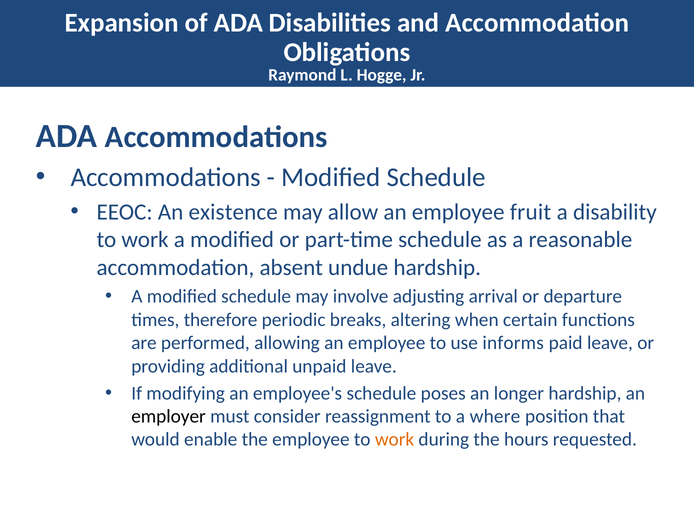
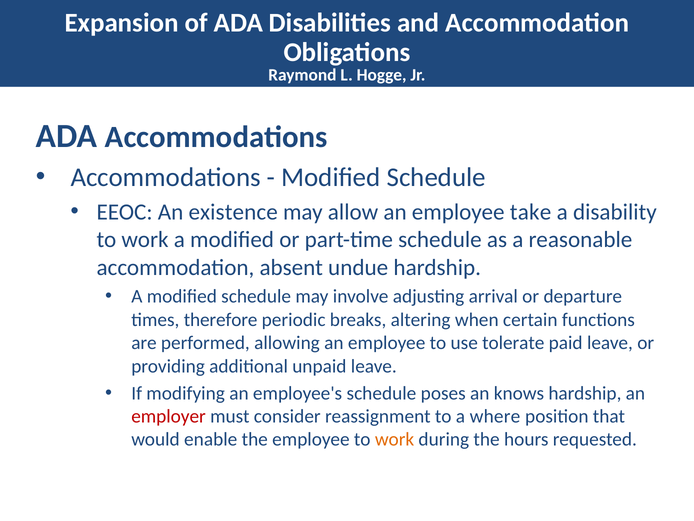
fruit: fruit -> take (531, 212)
informs: informs -> tolerate (513, 343)
longer: longer -> knows (519, 393)
employer colour: black -> red (169, 416)
